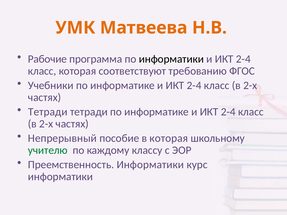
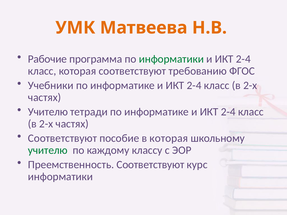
информатики colour: black -> green (171, 59)
Тетради: Тетради -> Учителю (48, 112)
Непрерывный: Непрерывный -> Соответствуют (62, 138)
Преемственность Информатики: Информатики -> Соответствуют (150, 165)
